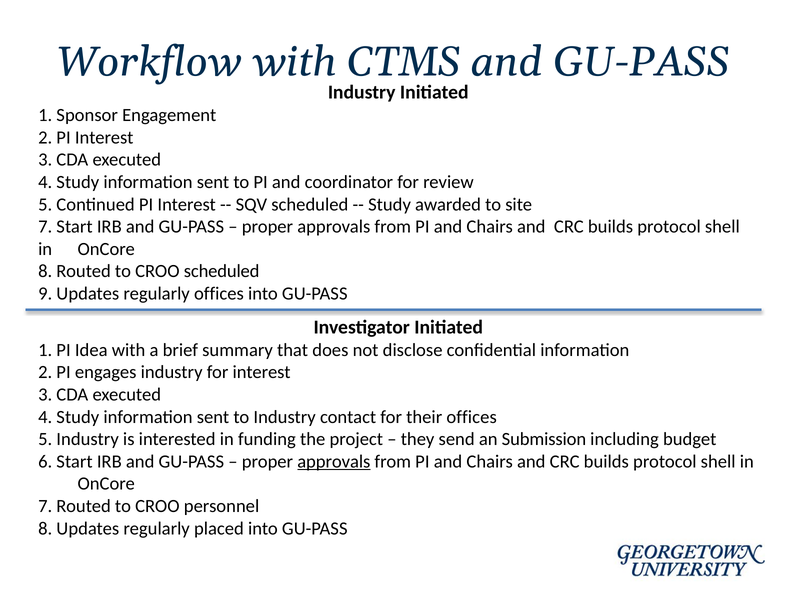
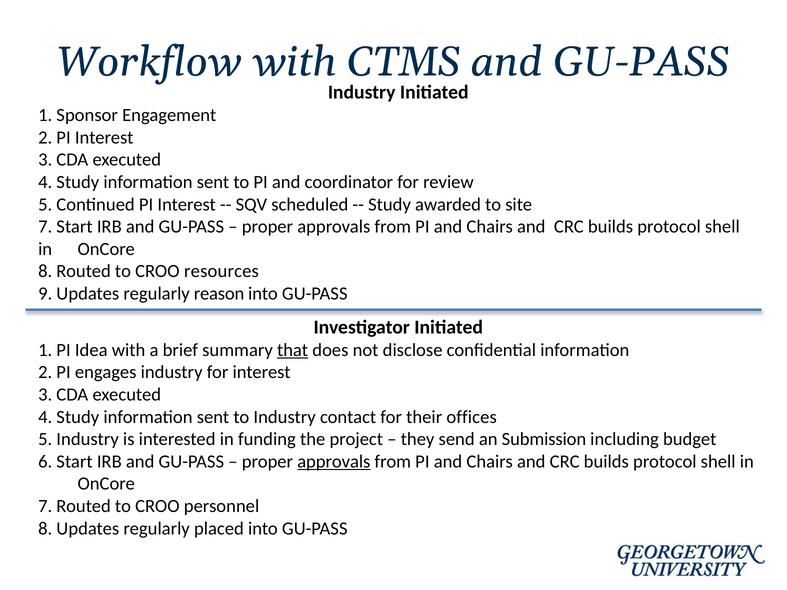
CROO scheduled: scheduled -> resources (221, 271)
regularly offices: offices -> reason (219, 294)
that underline: none -> present (293, 350)
